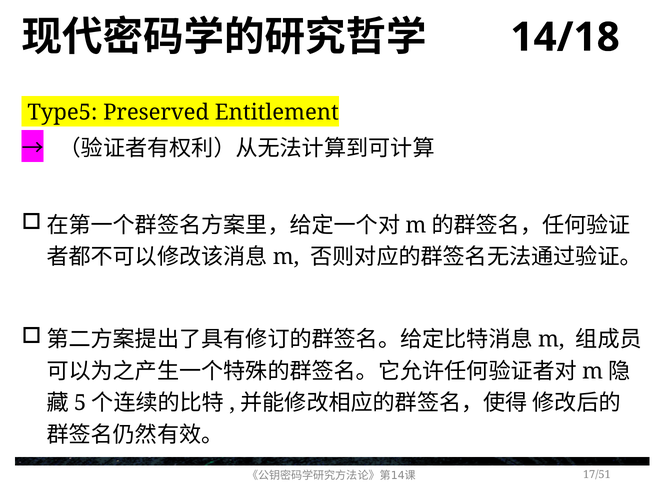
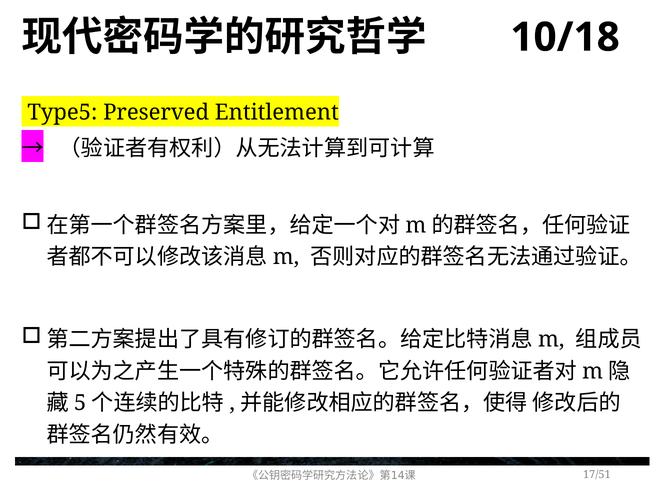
14/18: 14/18 -> 10/18 (565, 37)
